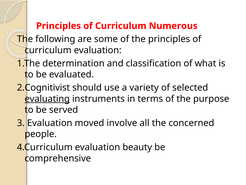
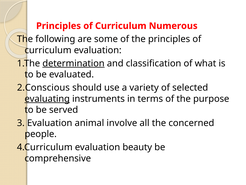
determination underline: none -> present (73, 63)
2.Cognitivist: 2.Cognitivist -> 2.Conscious (43, 87)
moved: moved -> animal (89, 123)
